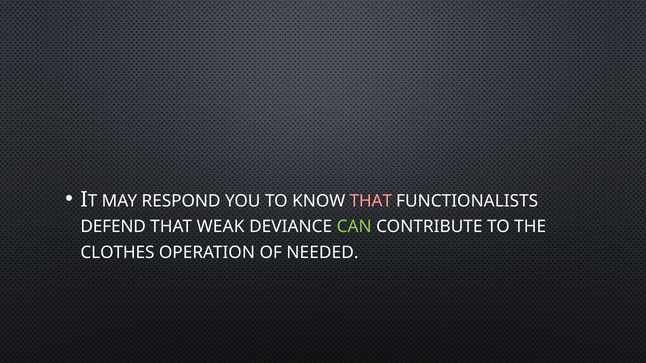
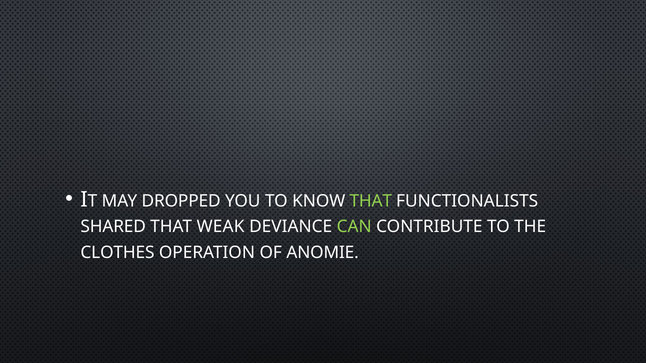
RESPOND: RESPOND -> DROPPED (181, 201)
THAT colour: pink -> light green (371, 201)
DEFEND: DEFEND -> SHARED (113, 227)
NEEDED: NEEDED -> ANOMIE (323, 253)
